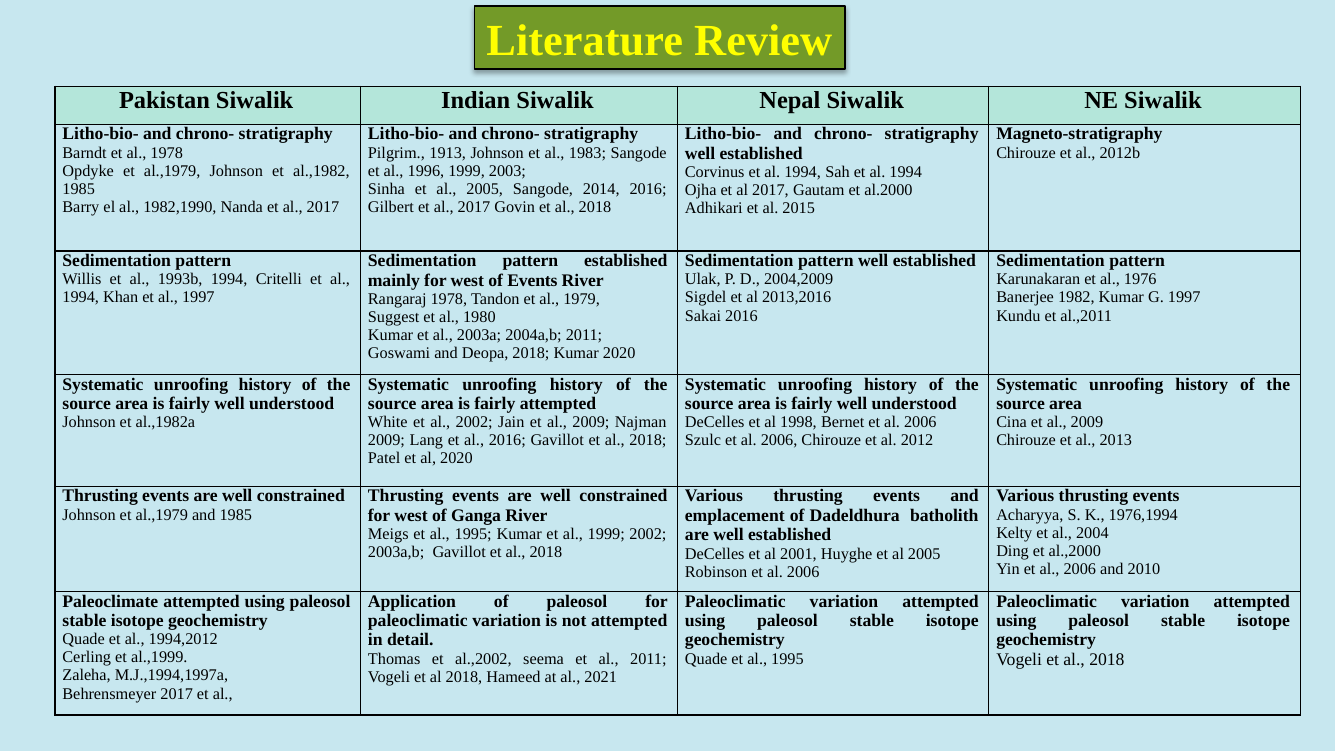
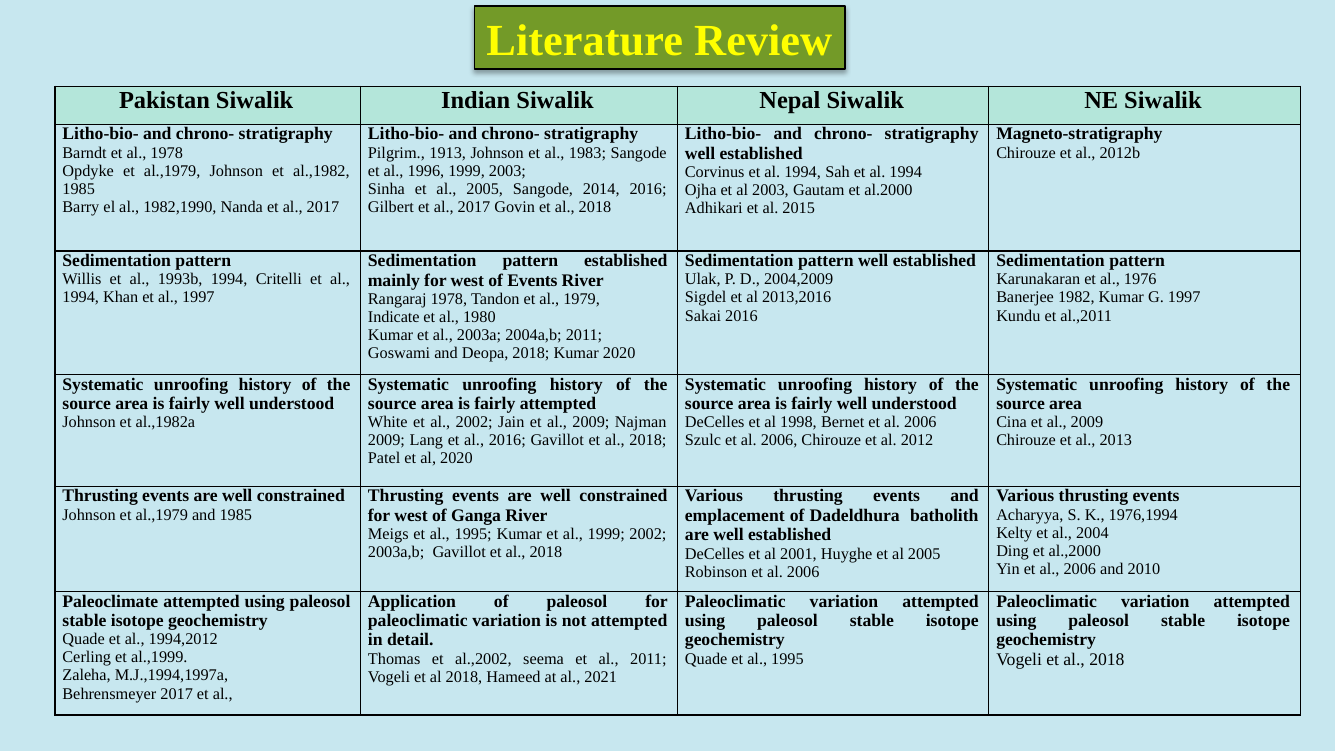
Ojha et al 2017: 2017 -> 2003 (770, 190)
Suggest: Suggest -> Indicate (394, 317)
